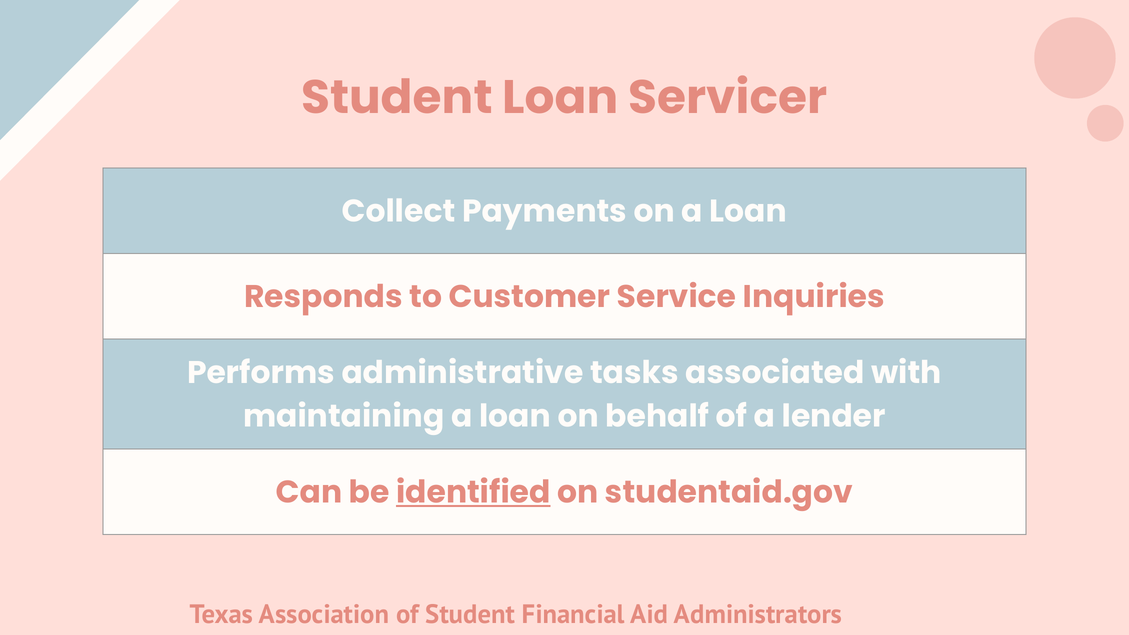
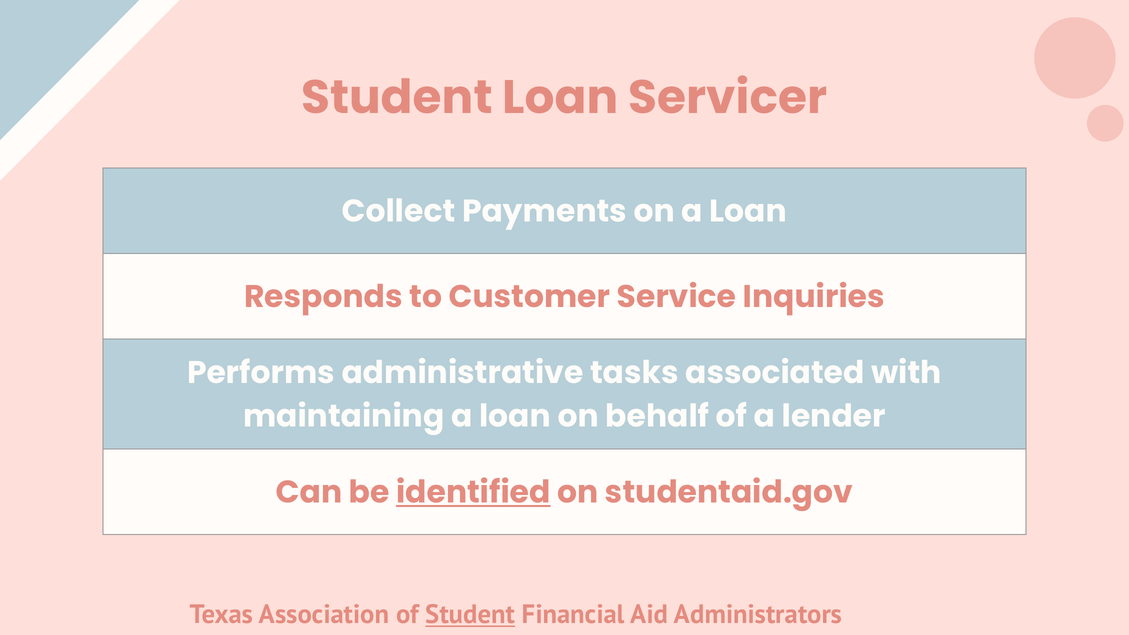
Student underline: none -> present (470, 615)
